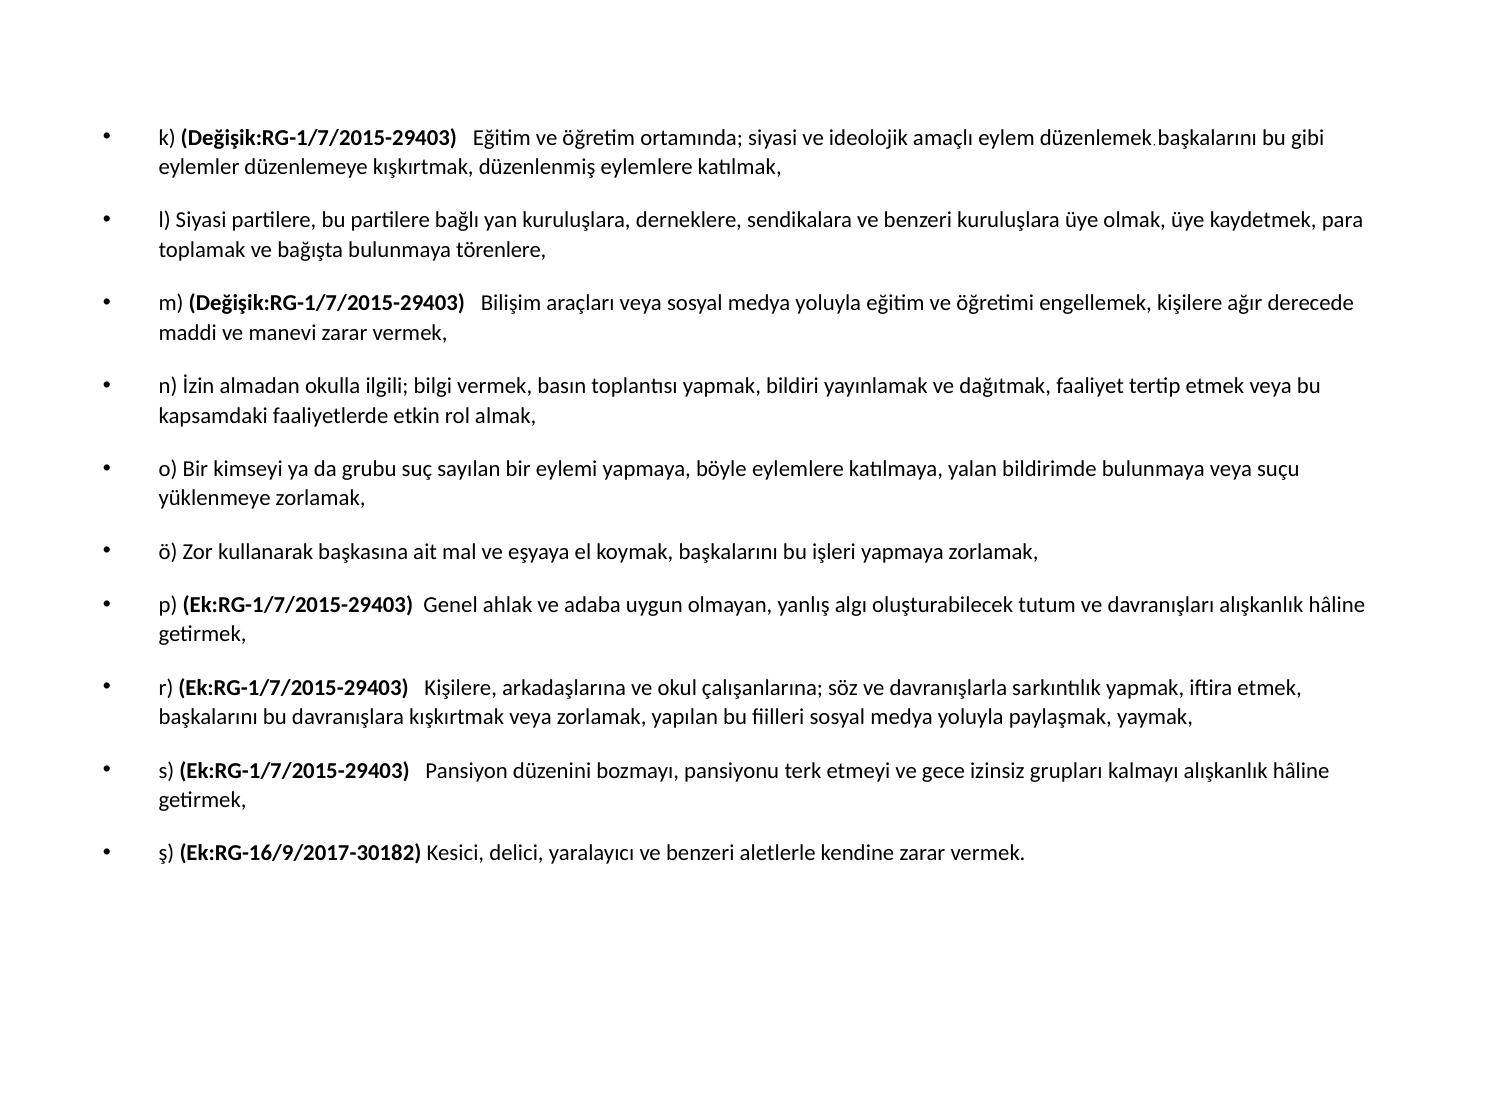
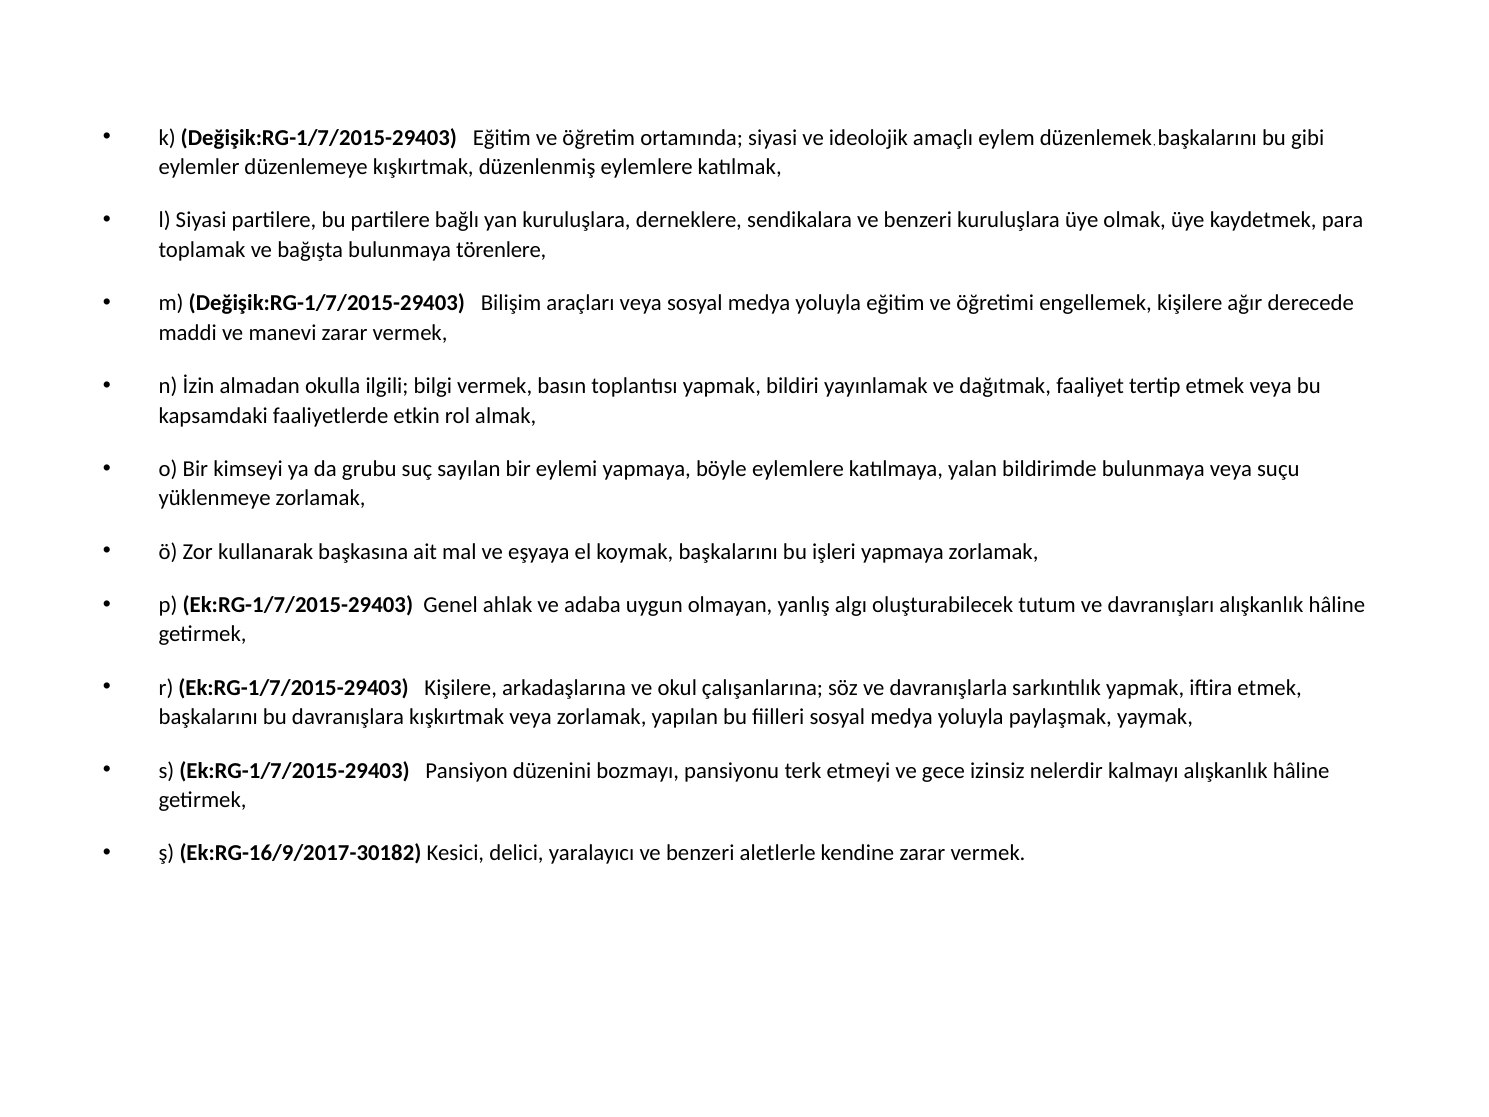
grupları: grupları -> nelerdir (1066, 770)
